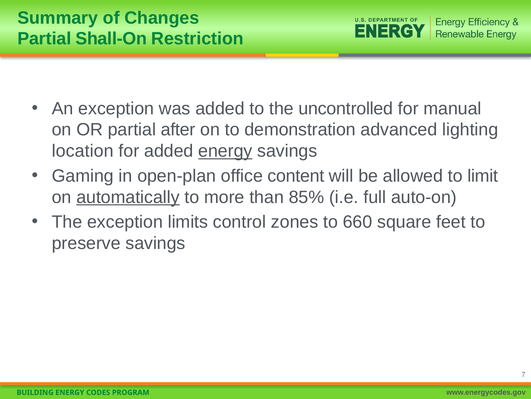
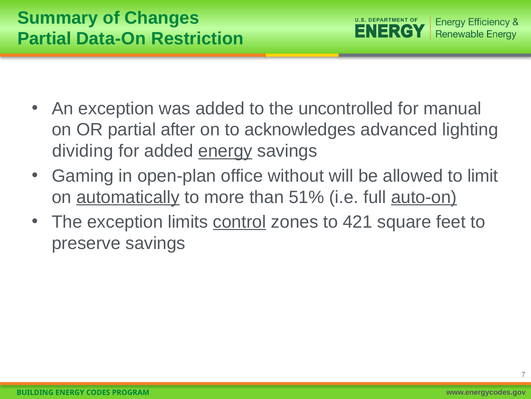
Shall-On: Shall-On -> Data-On (111, 38)
demonstration: demonstration -> acknowledges (300, 130)
location: location -> dividing (83, 151)
content: content -> without (296, 176)
85%: 85% -> 51% (306, 197)
auto-on underline: none -> present (424, 197)
control underline: none -> present (240, 222)
660: 660 -> 421 (358, 222)
